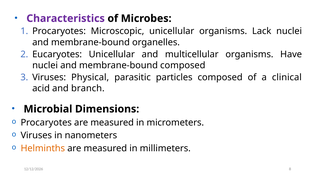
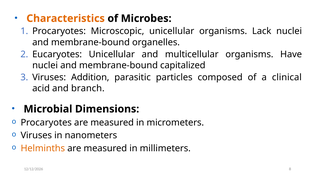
Characteristics colour: purple -> orange (66, 18)
membrane-bound composed: composed -> capitalized (183, 65)
Physical: Physical -> Addition (90, 77)
